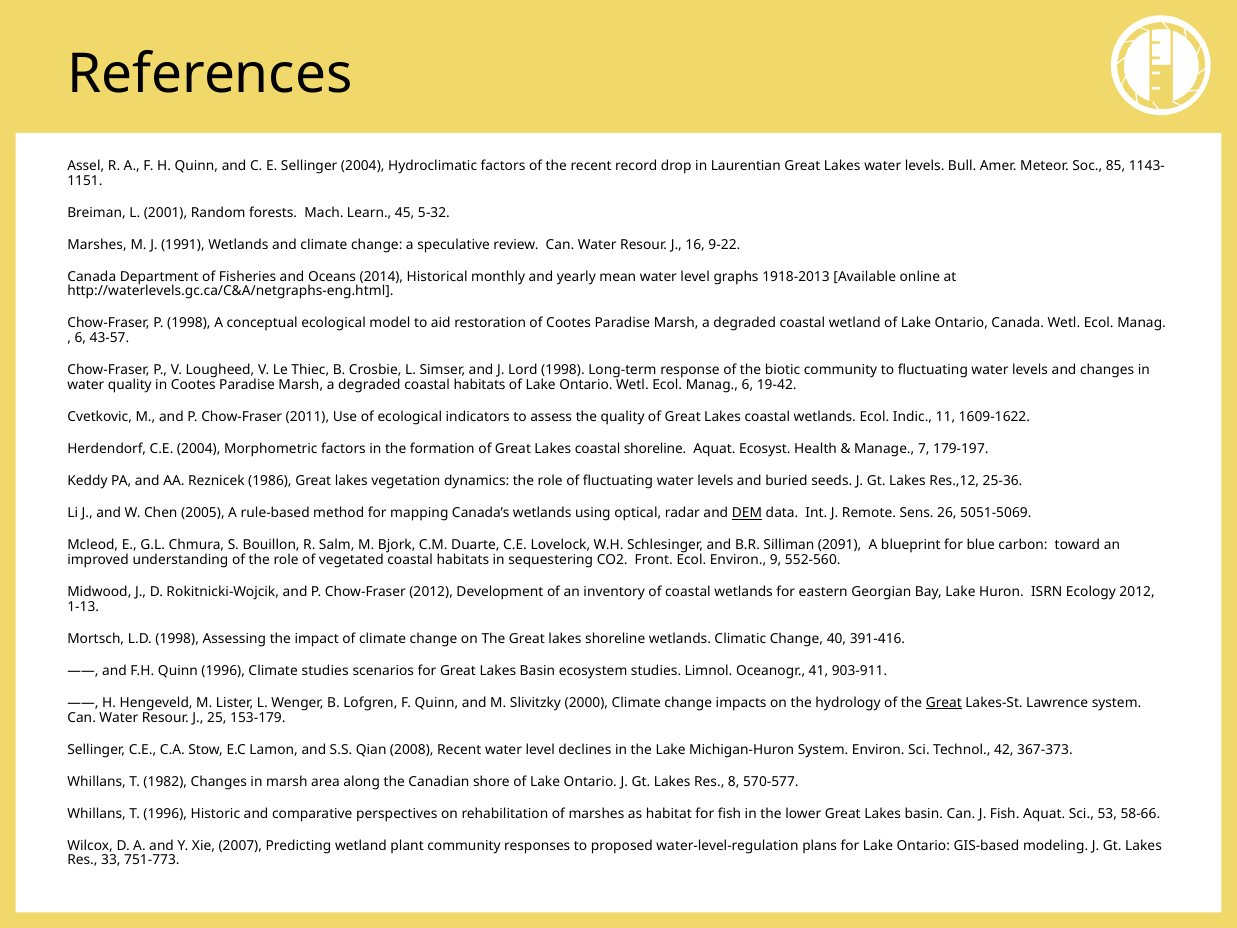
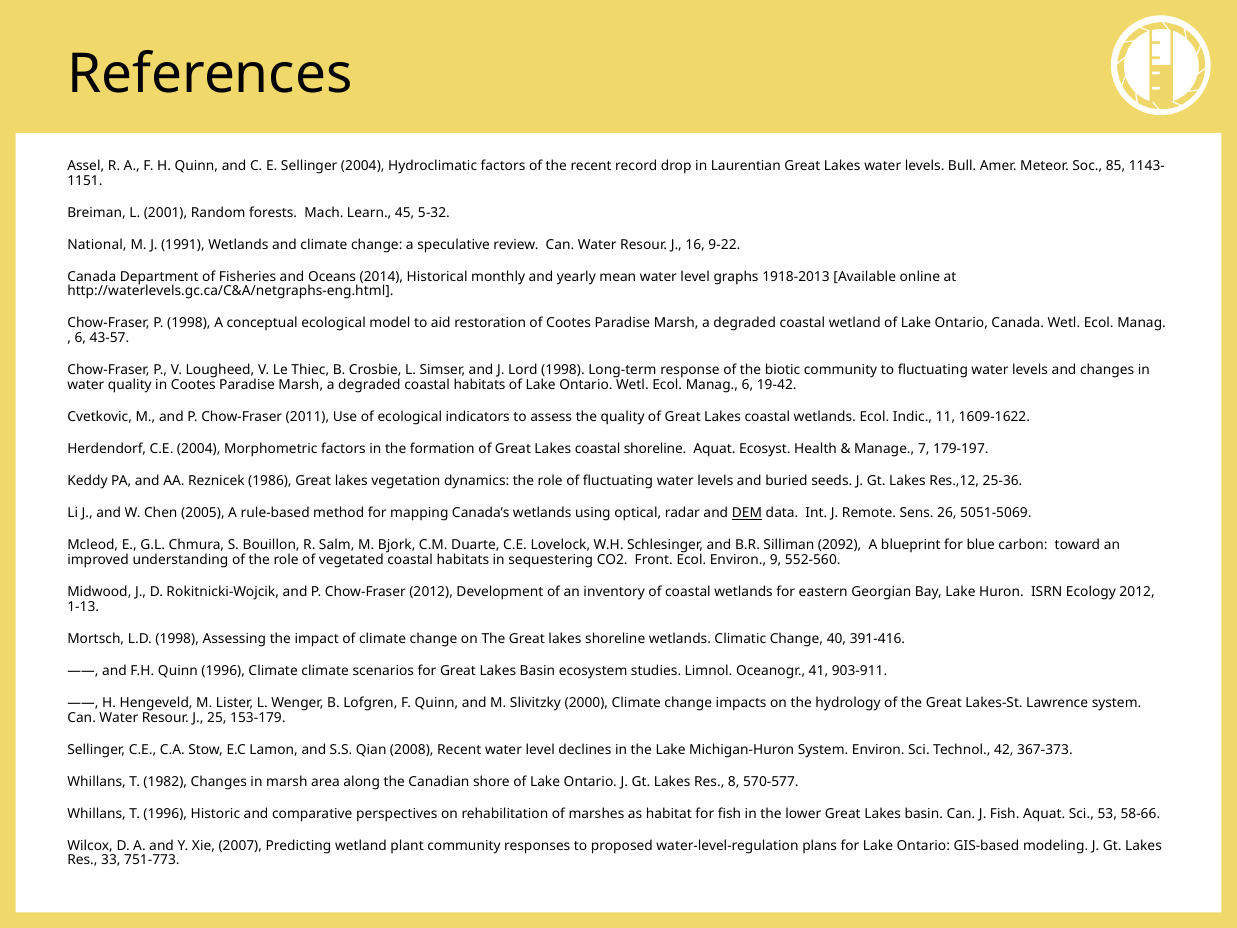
Marshes: Marshes -> National (97, 245)
2091: 2091 -> 2092 (840, 545)
Climate studies: studies -> climate (325, 671)
Great underline: present -> none (944, 703)
